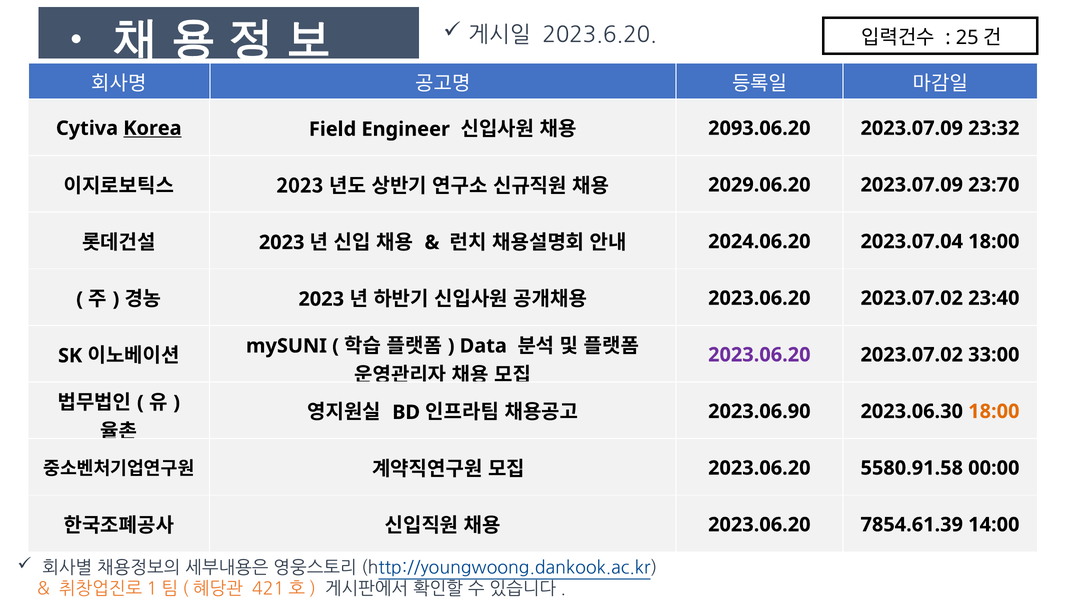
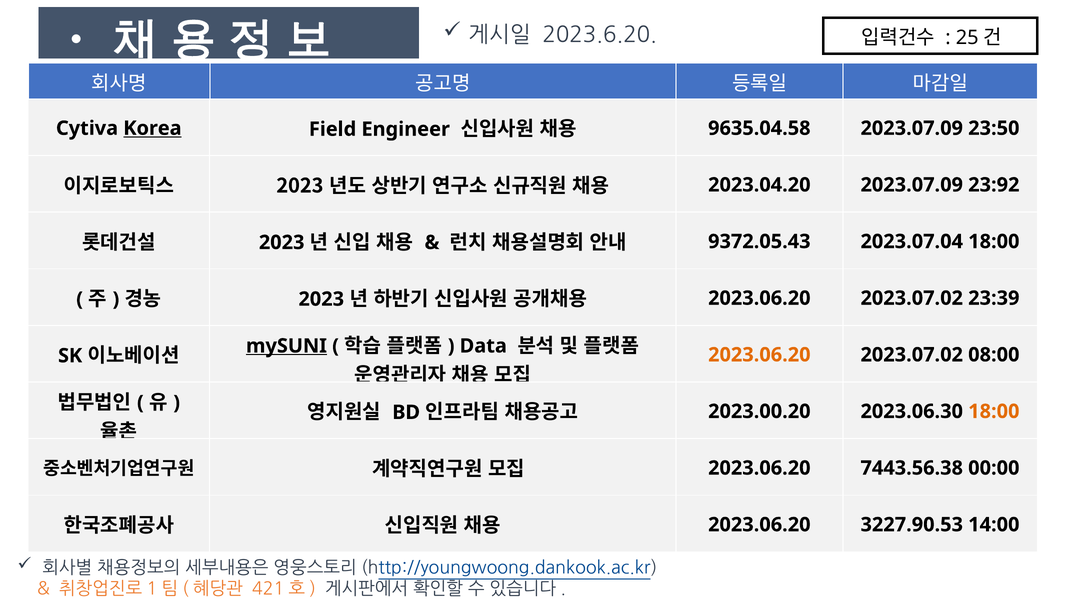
2093.06.20: 2093.06.20 -> 9635.04.58 (759, 128)
23:32: 23:32 -> 23:50 (994, 128)
2029.06.20: 2029.06.20 -> 2023.04.20 (759, 185)
23:70: 23:70 -> 23:92 (994, 185)
2024.06.20: 2024.06.20 -> 9372.05.43 (759, 241)
23:40: 23:40 -> 23:39 (994, 298)
2023.06.20 colour: purple -> orange (759, 355)
33:00: 33:00 -> 08:00 (994, 355)
mySUNI underline: none -> present (286, 346)
2023.06.90: 2023.06.90 -> 2023.00.20 (759, 411)
5580.91.58: 5580.91.58 -> 7443.56.38 (912, 468)
7854.61.39: 7854.61.39 -> 3227.90.53 (912, 524)
